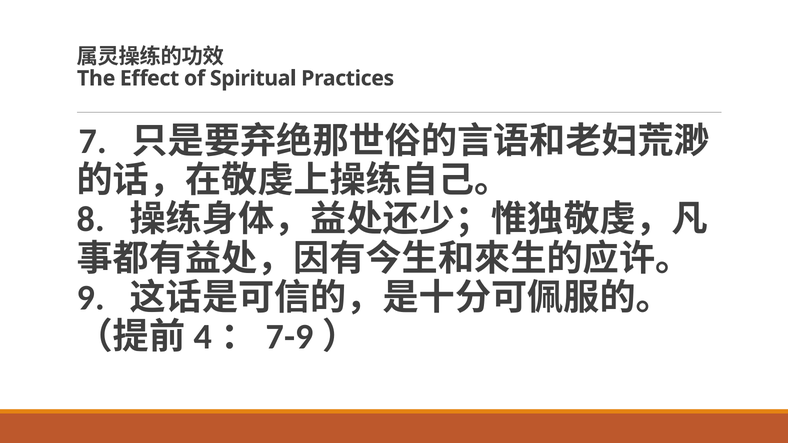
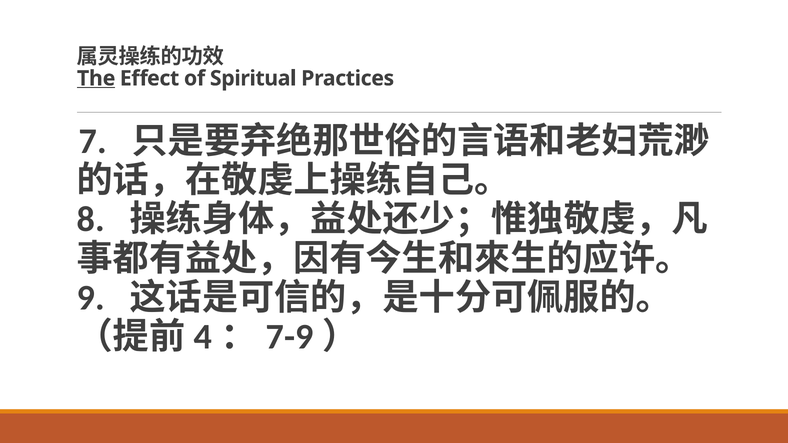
The underline: none -> present (96, 78)
